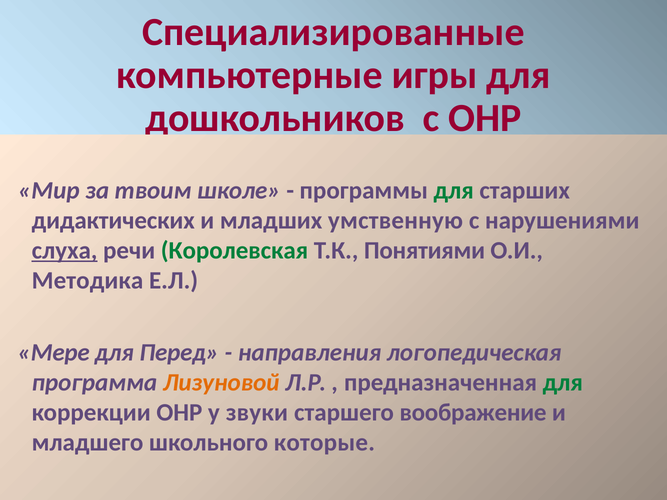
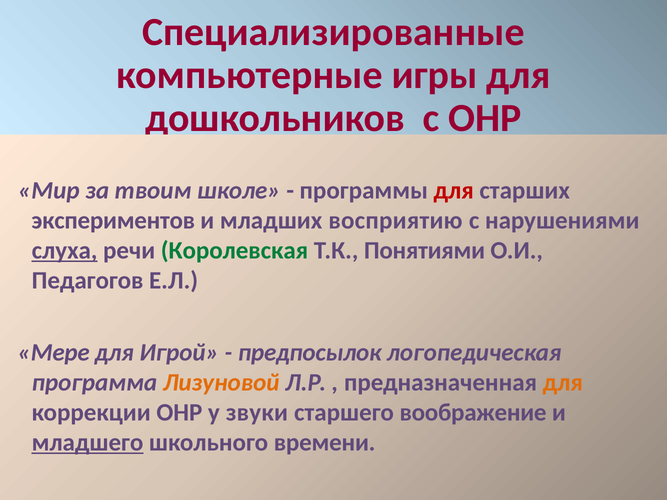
для colour: green -> red (454, 191)
дидактических: дидактических -> экспериментов (113, 221)
умственную: умственную -> восприятию (395, 221)
Методика: Методика -> Педагогов (88, 281)
Перед: Перед -> Игрой (179, 353)
направления: направления -> предпосылок (310, 353)
для colour: green -> orange (563, 383)
младшего underline: none -> present (88, 443)
которые: которые -> времени (325, 443)
